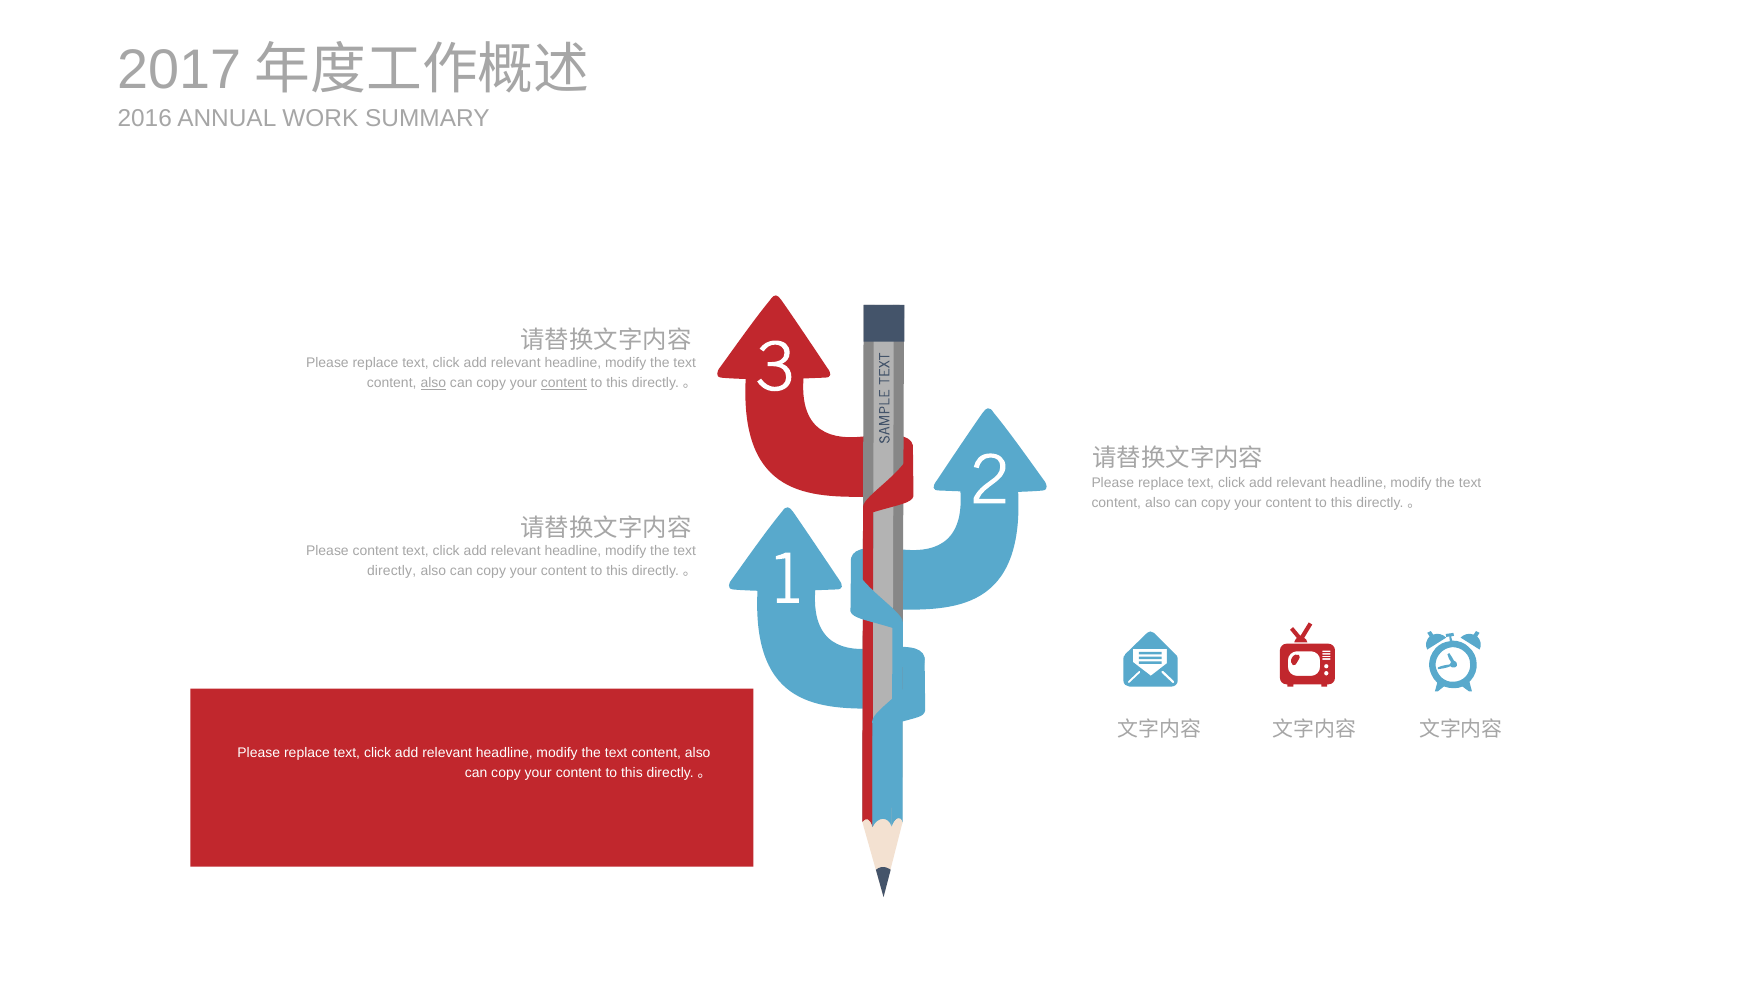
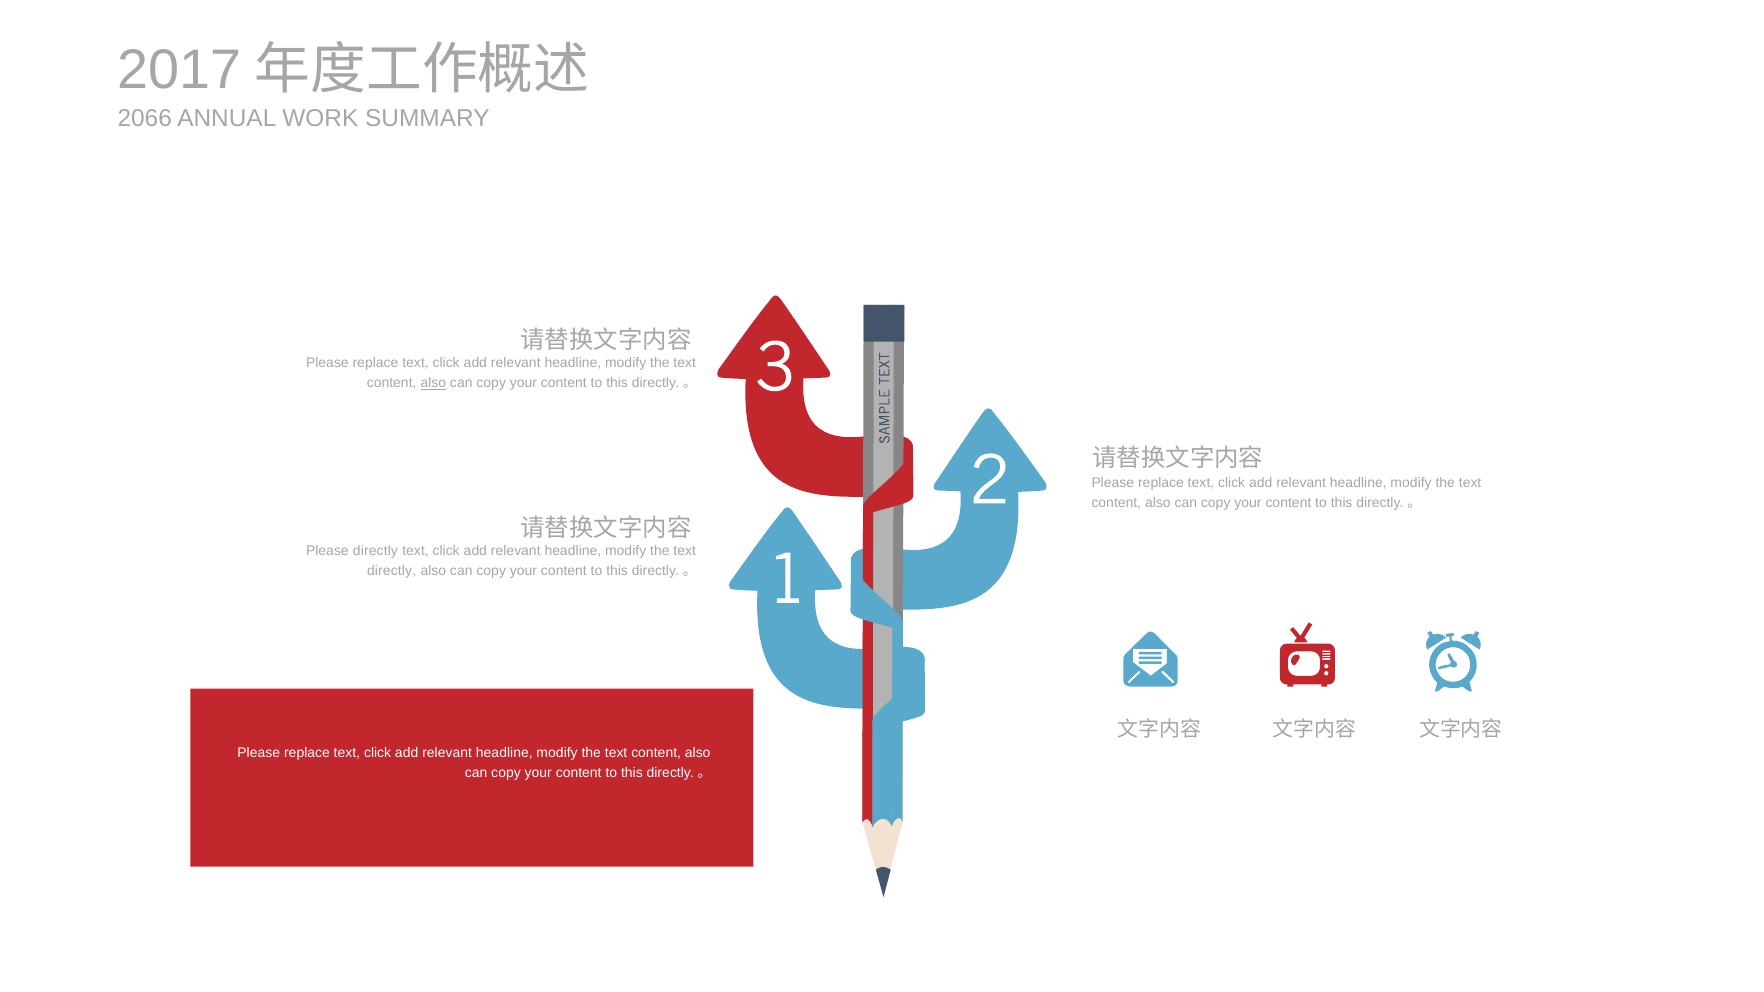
2016: 2016 -> 2066 (145, 118)
content underline: present -> none (564, 383)
Please content: content -> directly (375, 551)
